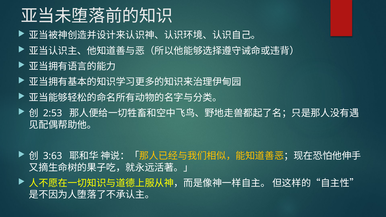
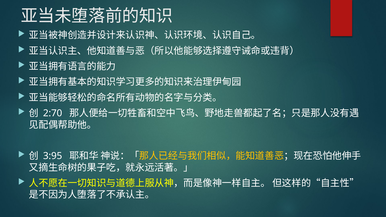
2:53: 2:53 -> 2:70 (53, 113)
3:63: 3:63 -> 3:95 (53, 156)
